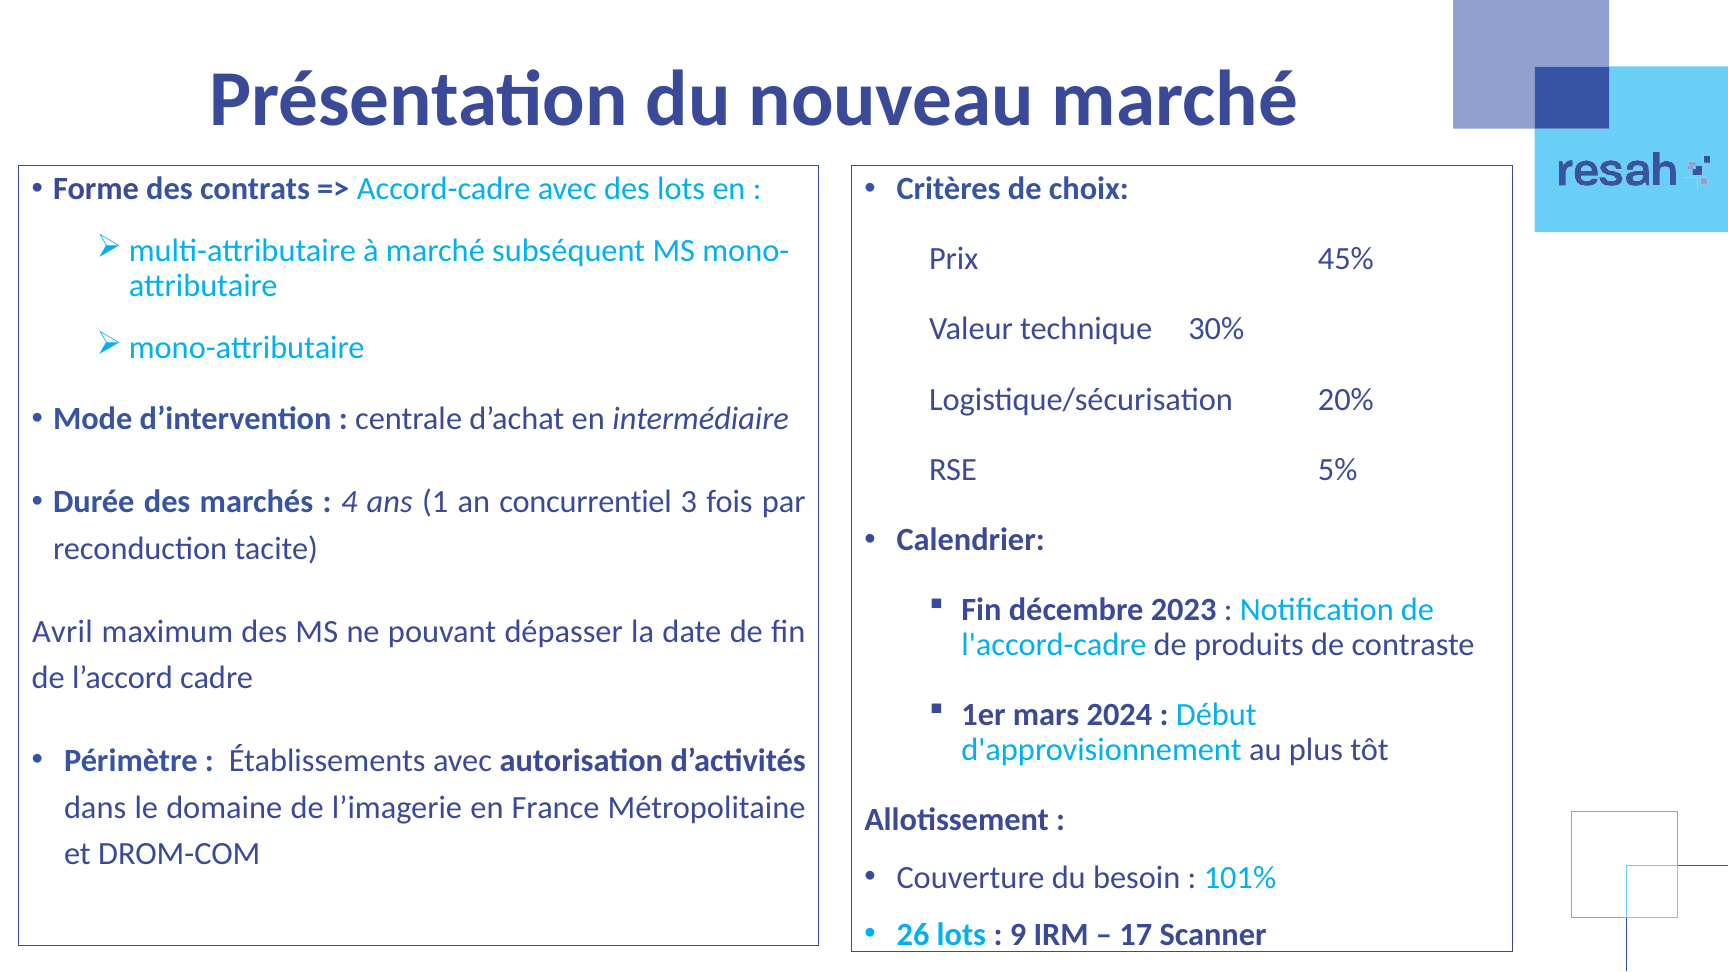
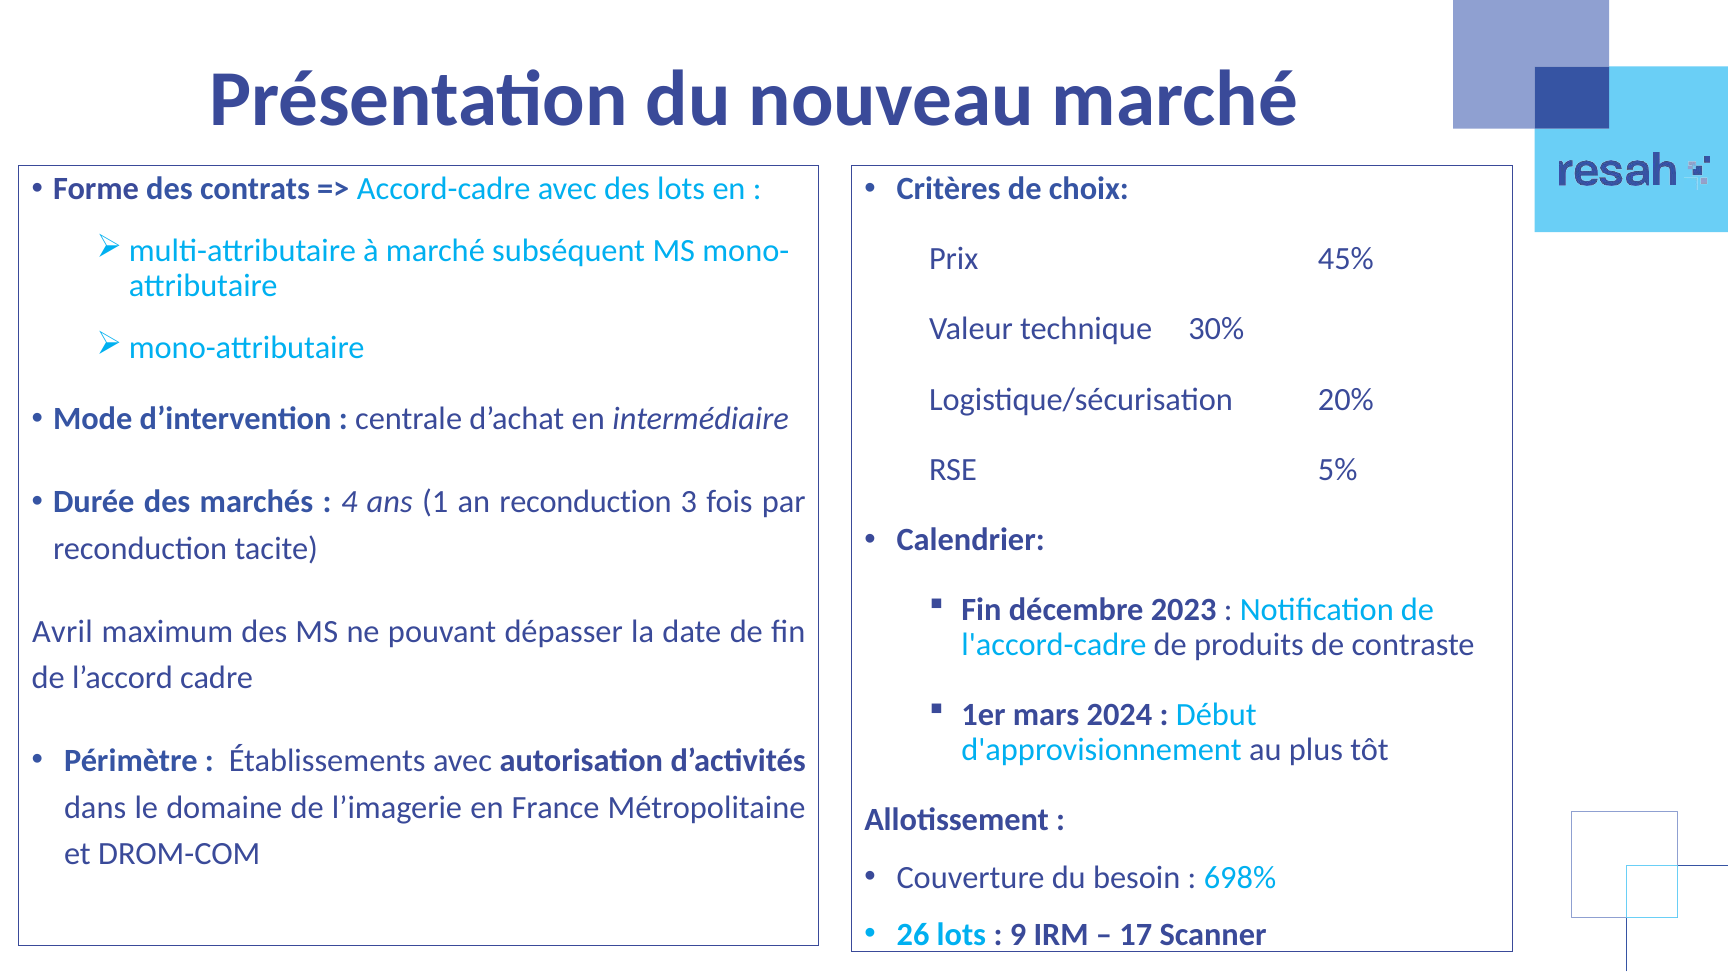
an concurrentiel: concurrentiel -> reconduction (585, 502)
101%: 101% -> 698% (1240, 877)
